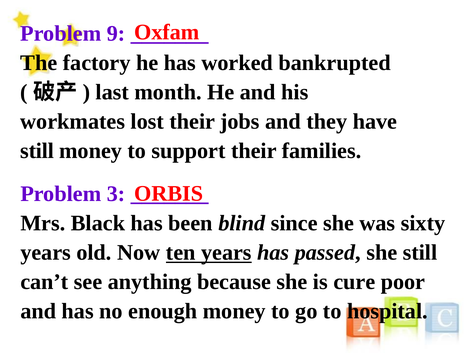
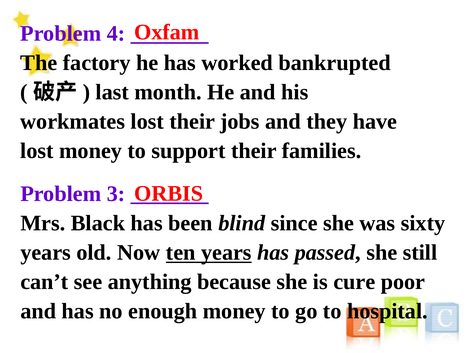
9: 9 -> 4 (116, 34)
still: still -> lost (37, 151)
